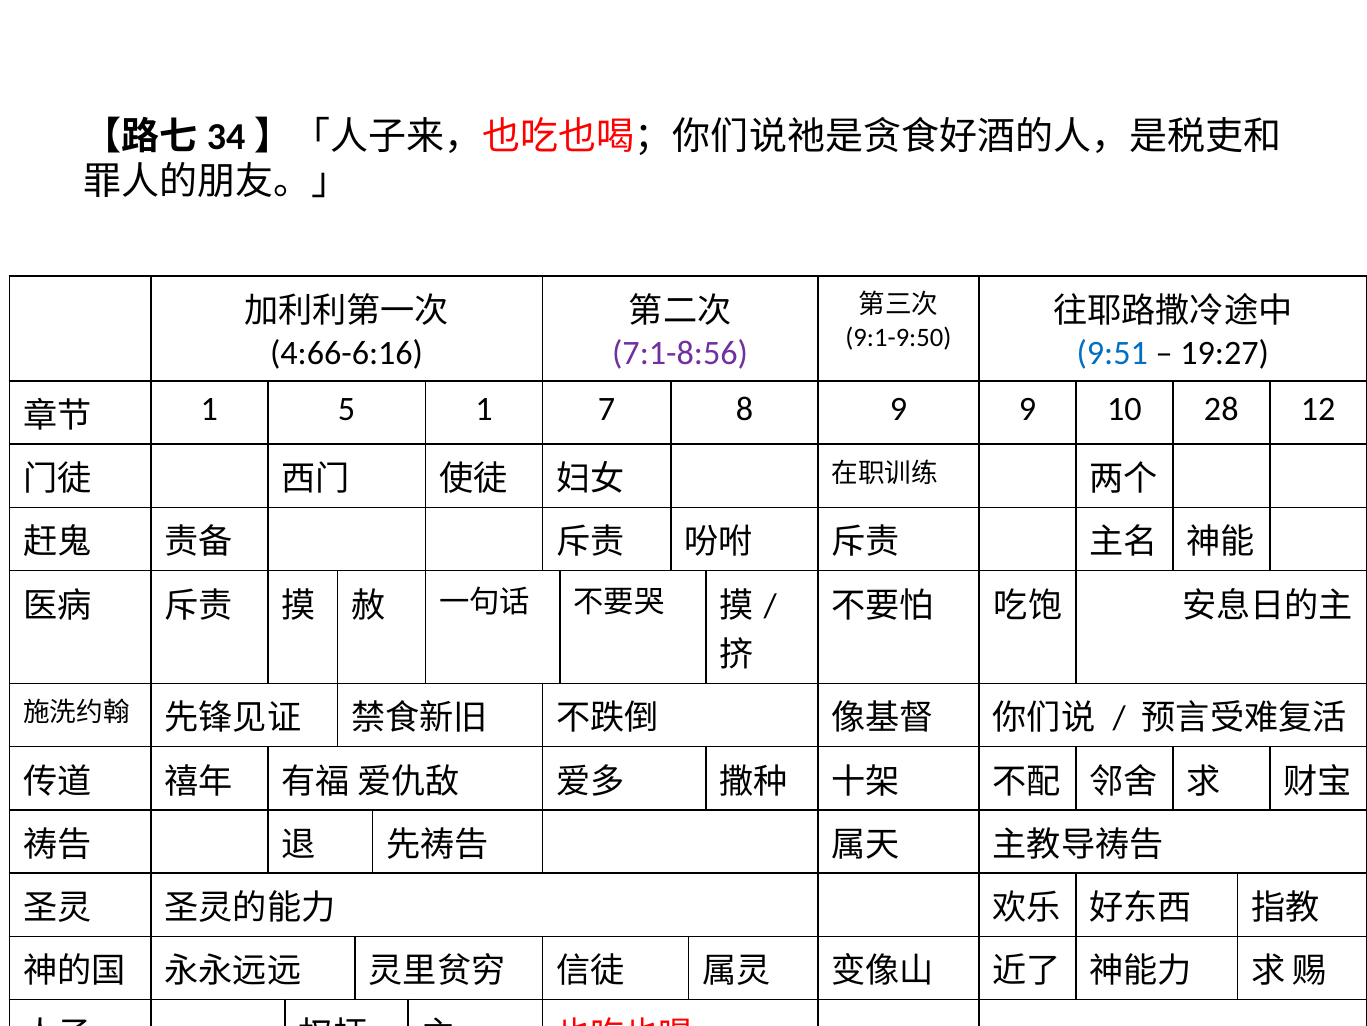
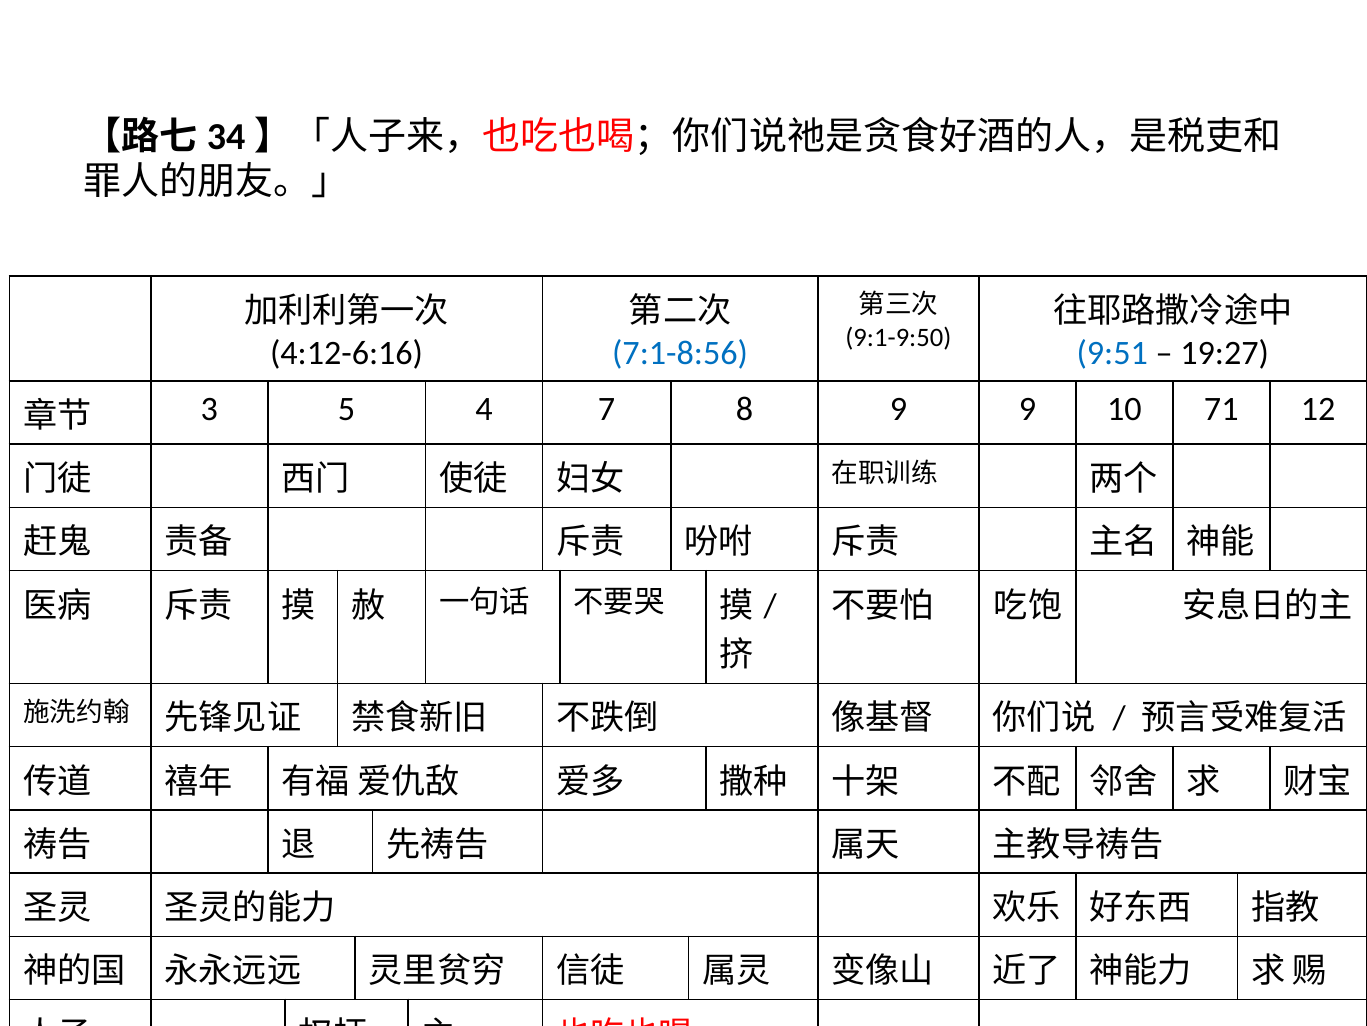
4:66-6:16: 4:66-6:16 -> 4:12-6:16 (347, 353)
7:1-8:56 colour: purple -> blue (680, 353)
1: 1 -> 3 (209, 409)
5 1: 1 -> 4 (484, 409)
28: 28 -> 71 (1221, 409)
